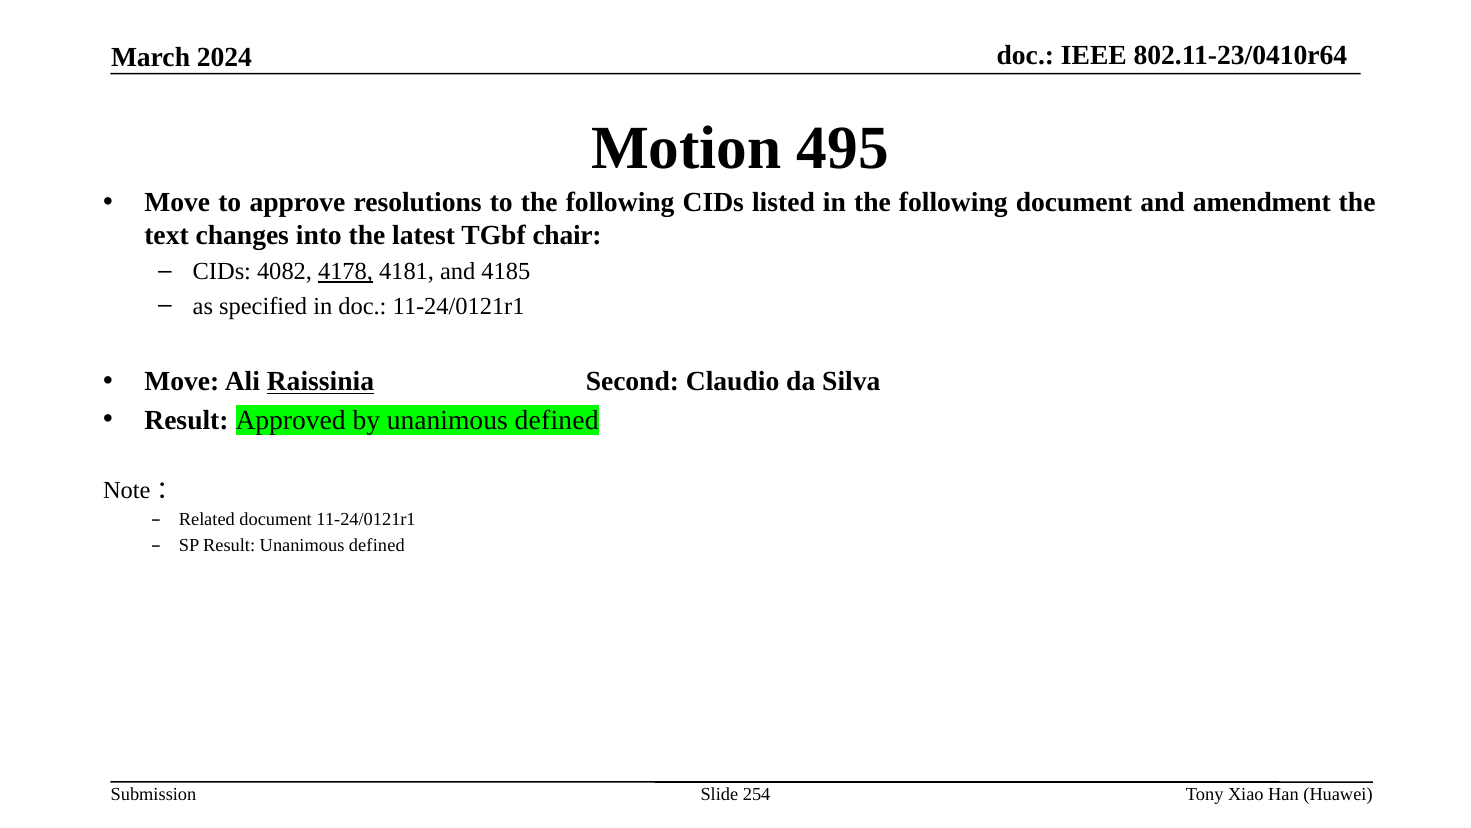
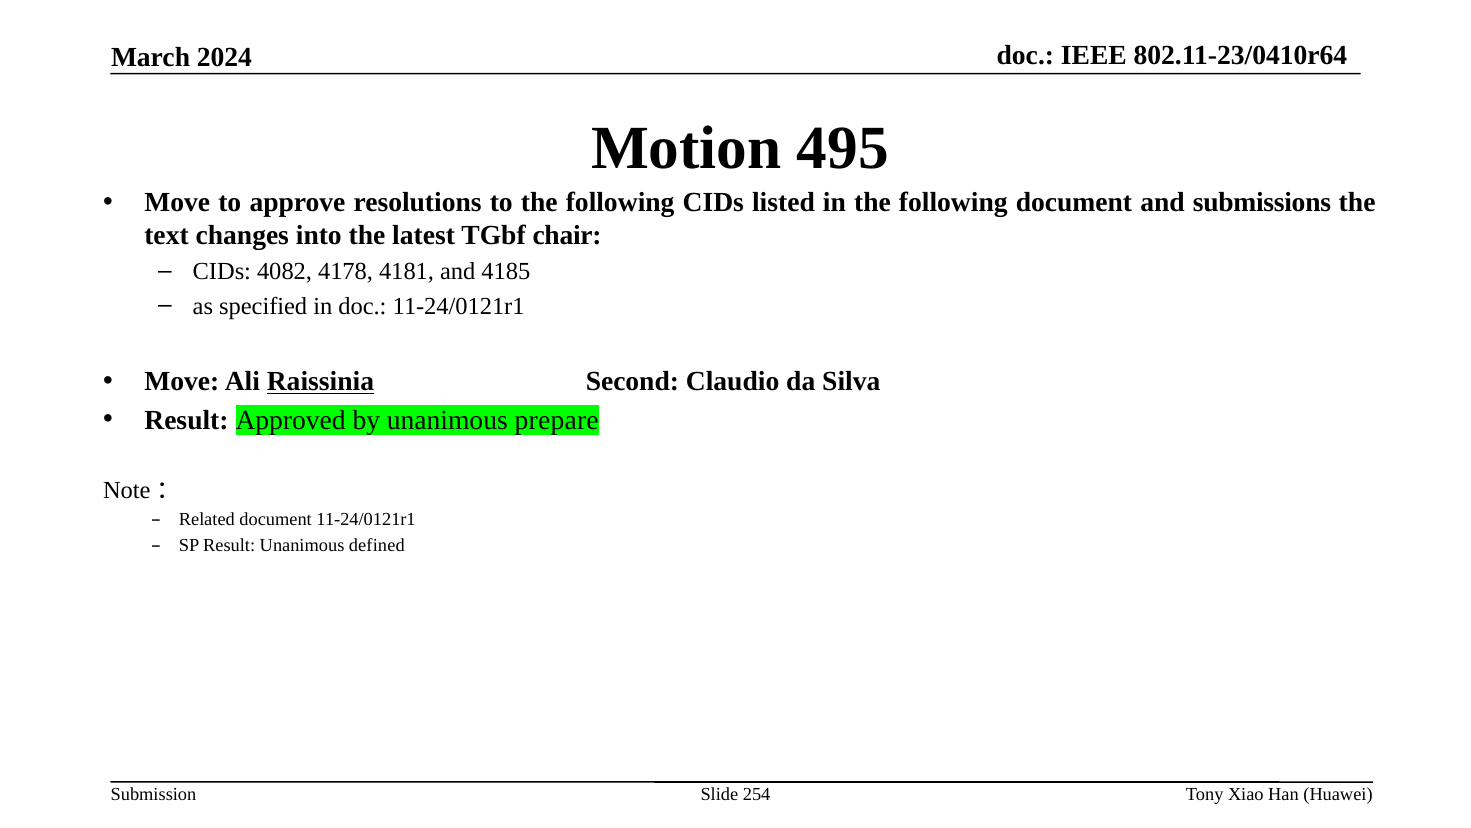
amendment: amendment -> submissions (1262, 202)
4178 underline: present -> none (346, 271)
by unanimous defined: defined -> prepare (557, 420)
